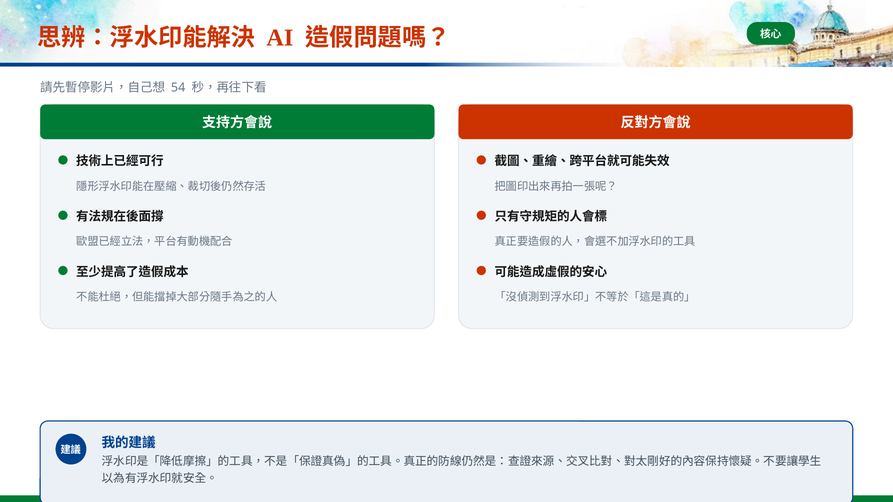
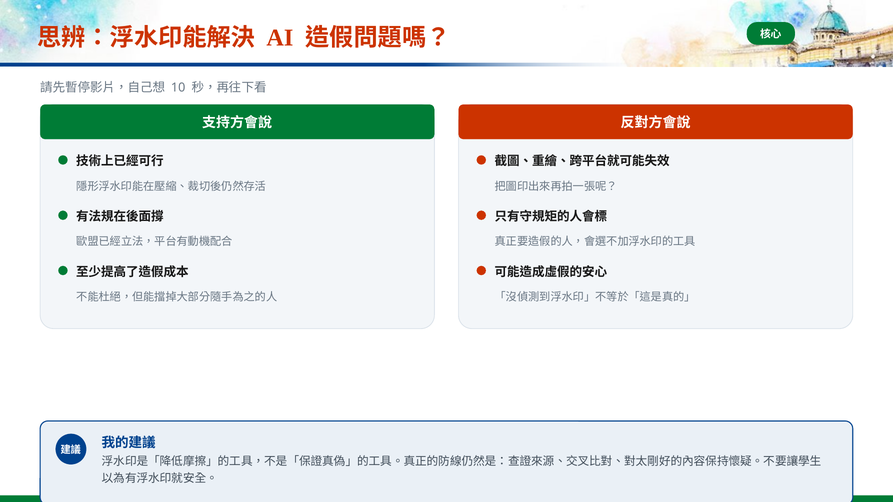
54: 54 -> 10 (178, 88)
